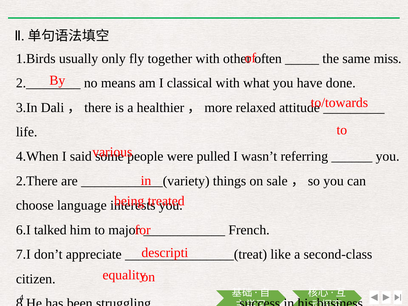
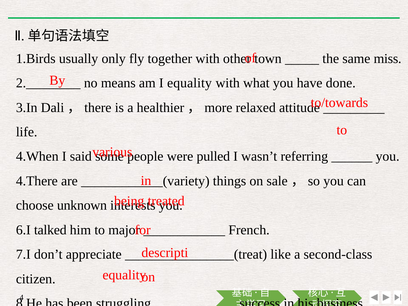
often: often -> town (268, 59)
I classical: classical -> equality (189, 83)
2.There: 2.There -> 4.There (37, 181)
language: language -> unknown (82, 205)
